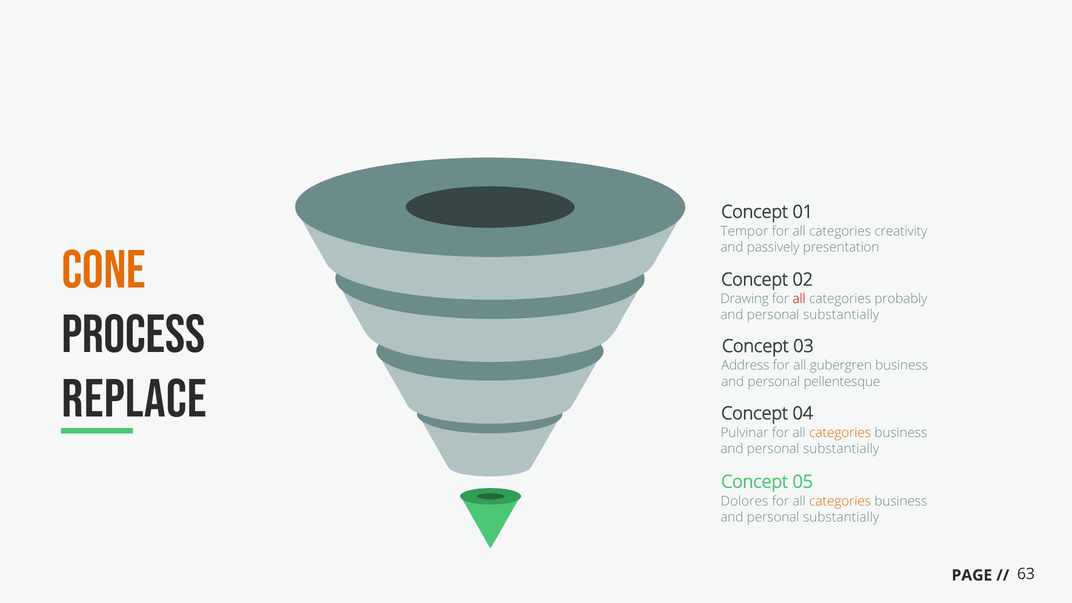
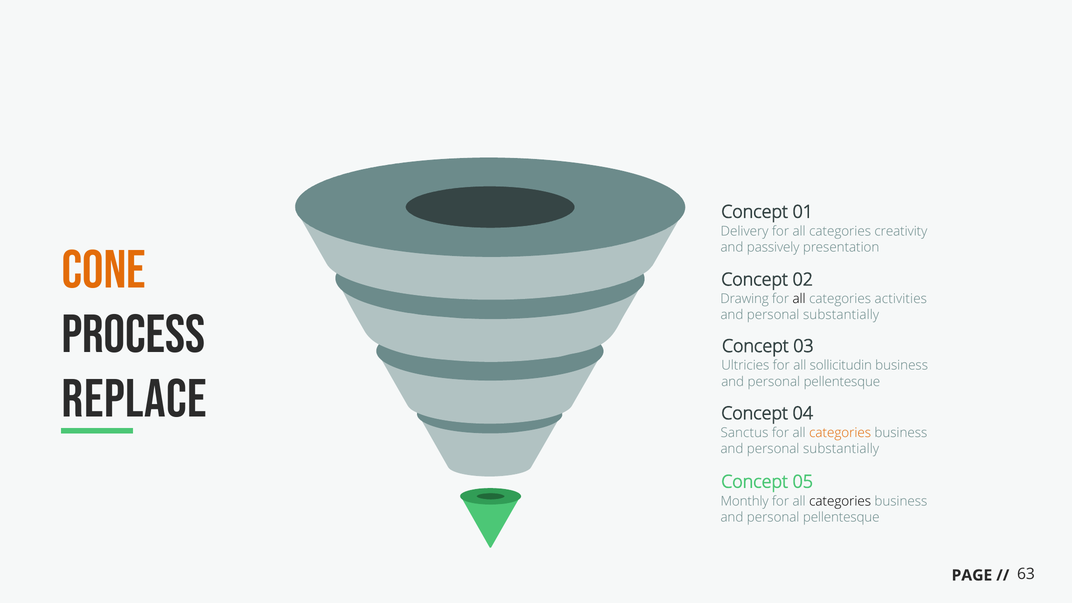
Tempor: Tempor -> Delivery (744, 231)
all colour: red -> black (799, 299)
probably: probably -> activities (901, 299)
Address: Address -> Ultricies (745, 366)
gubergren: gubergren -> sollicitudin (841, 366)
Pulvinar: Pulvinar -> Sanctus (744, 433)
Dolores: Dolores -> Monthly (745, 501)
categories colour: orange -> black (840, 501)
substantially: substantially -> pellentesque (841, 517)
